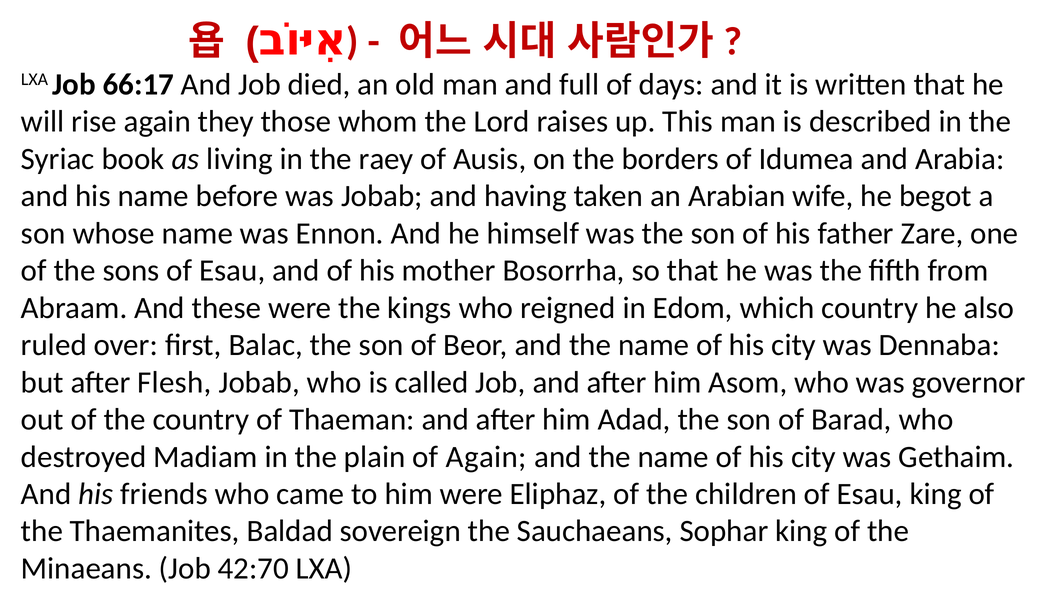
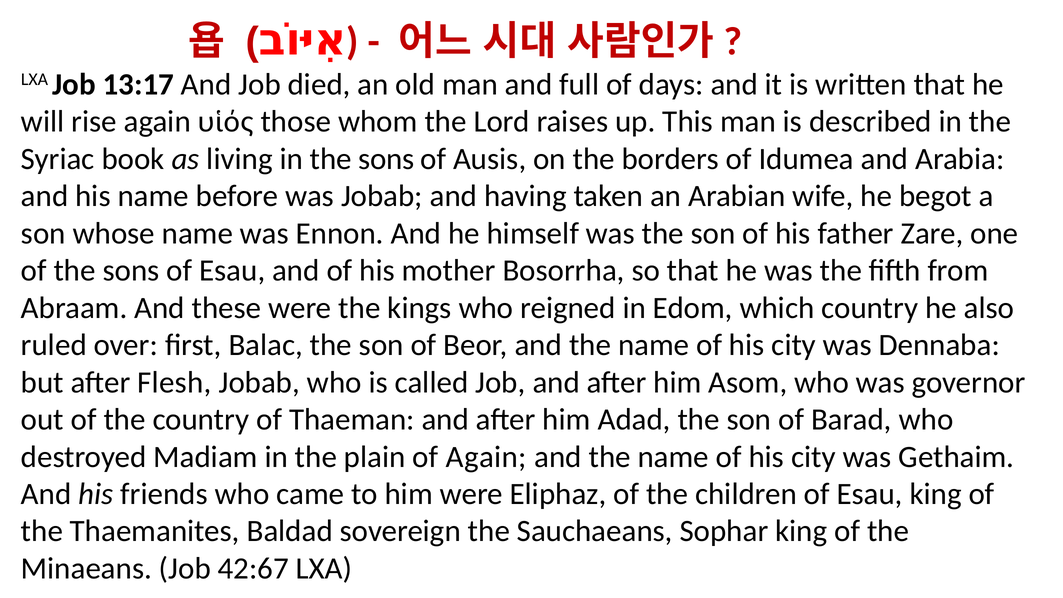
66:17: 66:17 -> 13:17 (138, 85)
they: they -> υἱός (226, 122)
in the raey: raey -> sons (386, 159)
42:70: 42:70 -> 42:67 (253, 569)
